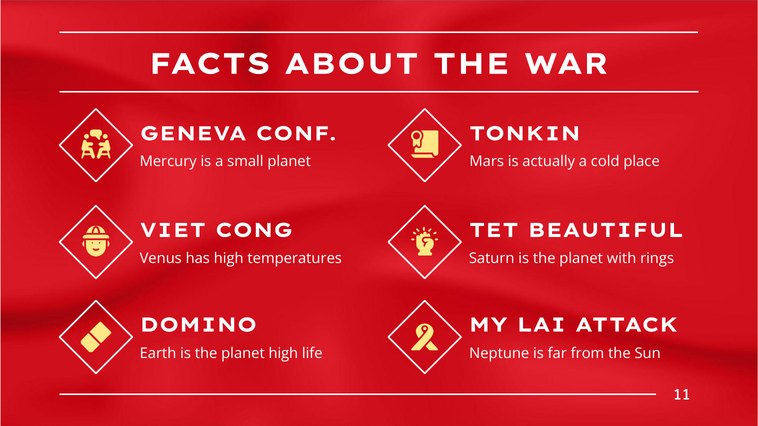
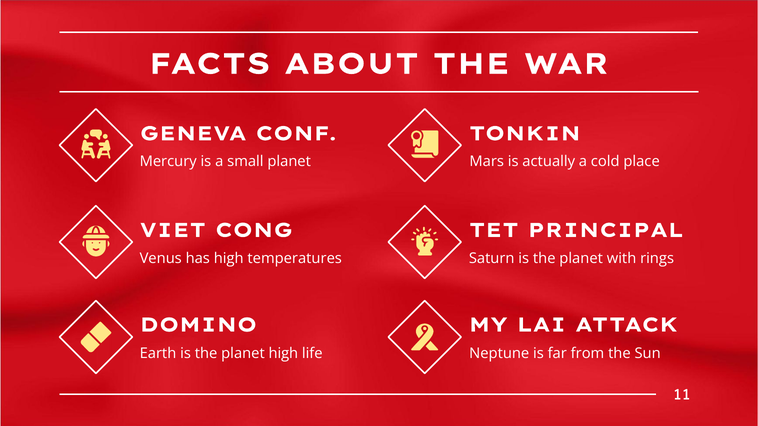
BEAUTIFUL: BEAUTIFUL -> PRINCIPAL (606, 231)
